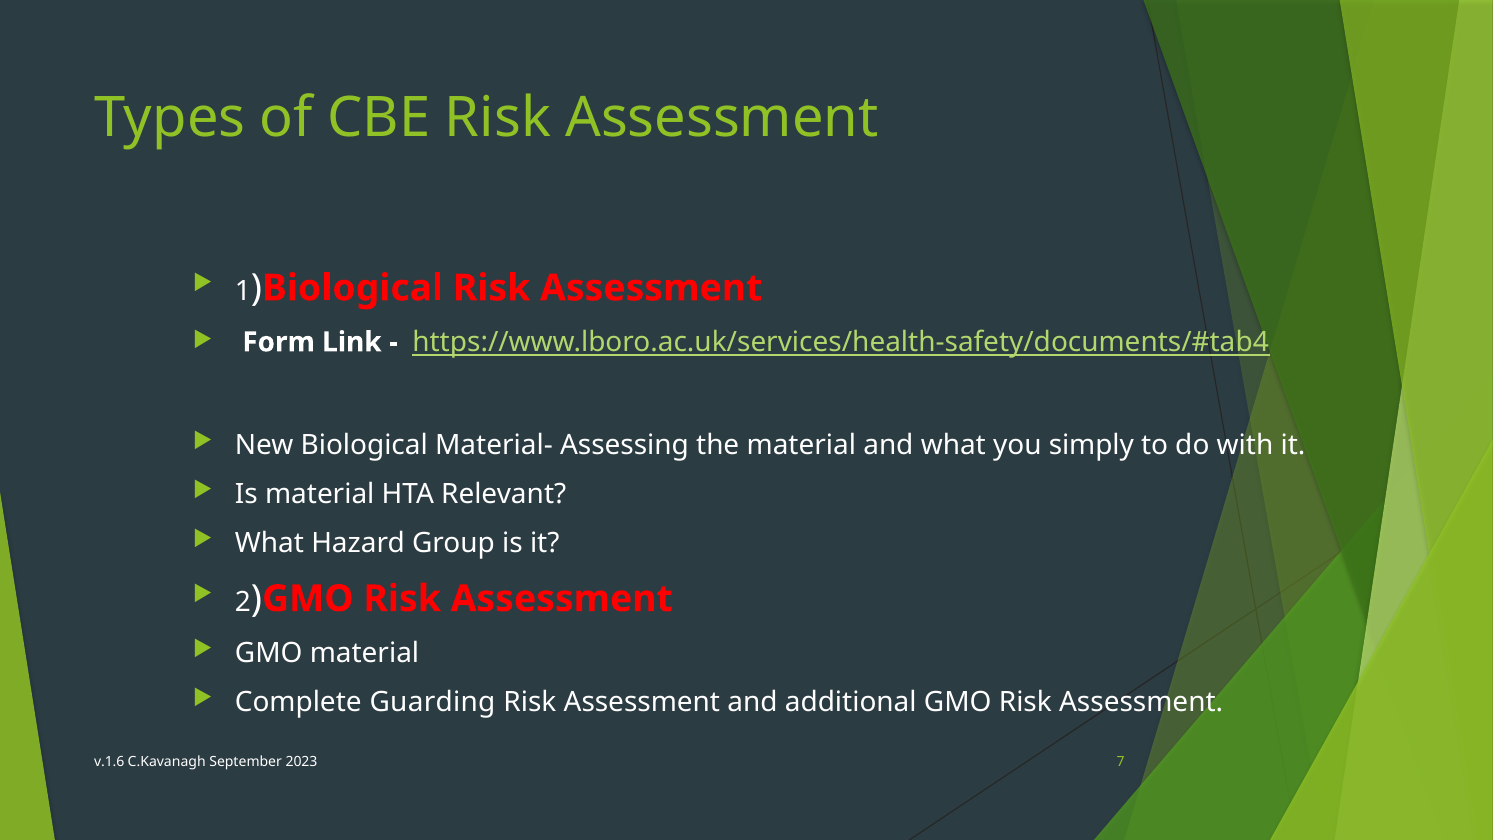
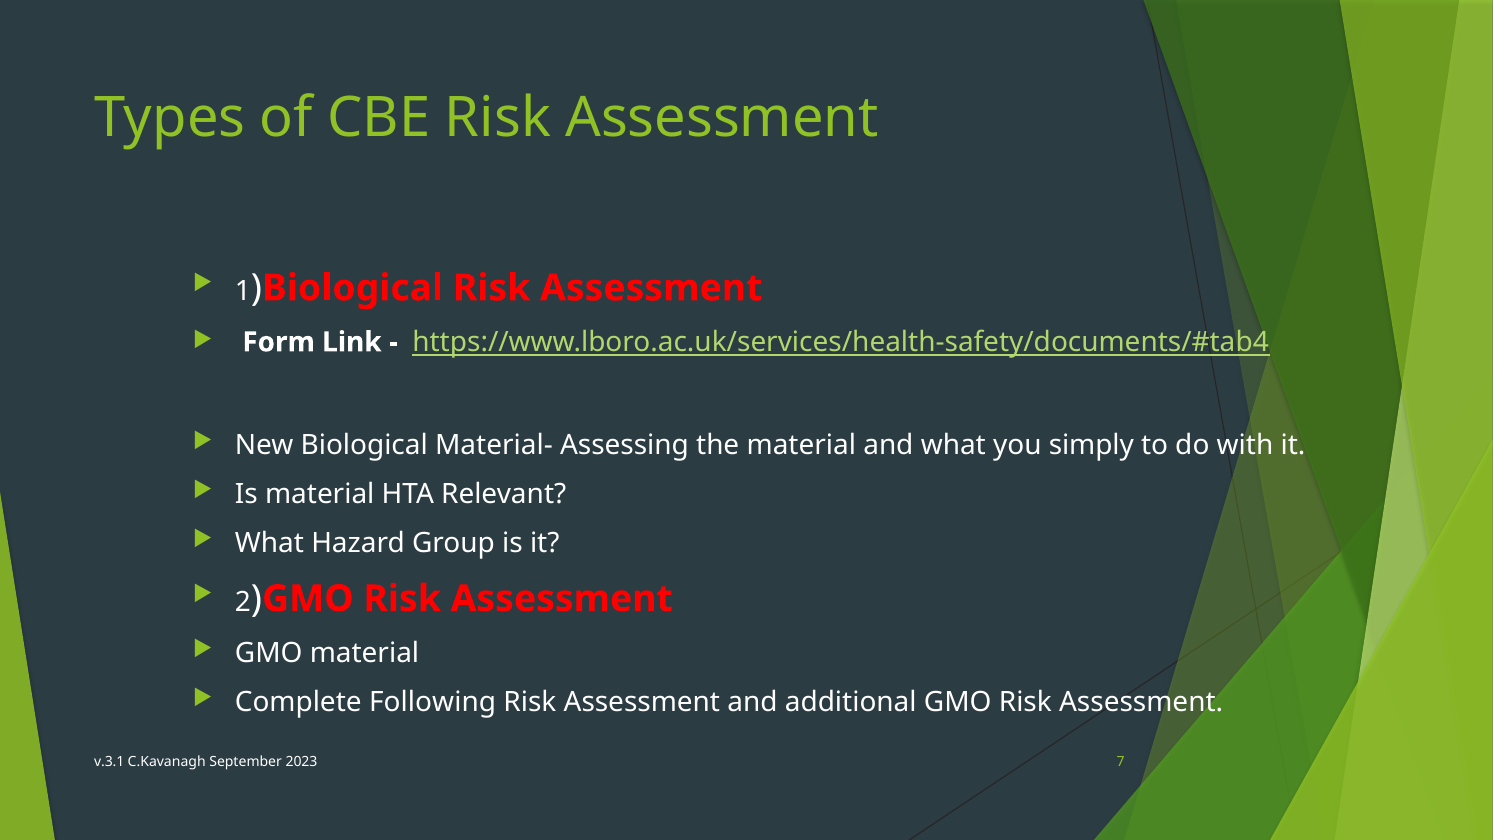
Guarding: Guarding -> Following (433, 702)
v.1.6: v.1.6 -> v.3.1 (109, 762)
